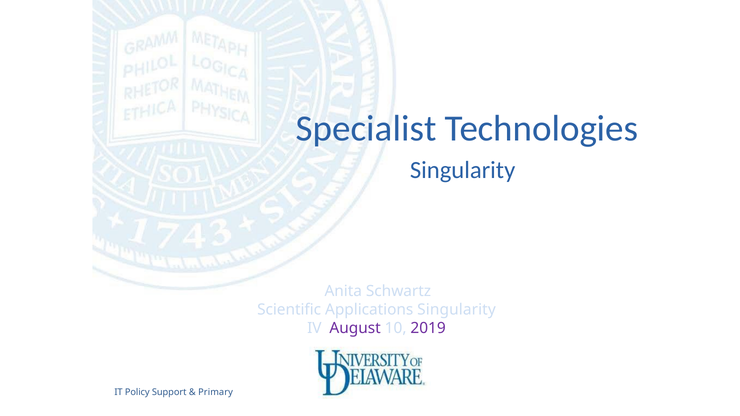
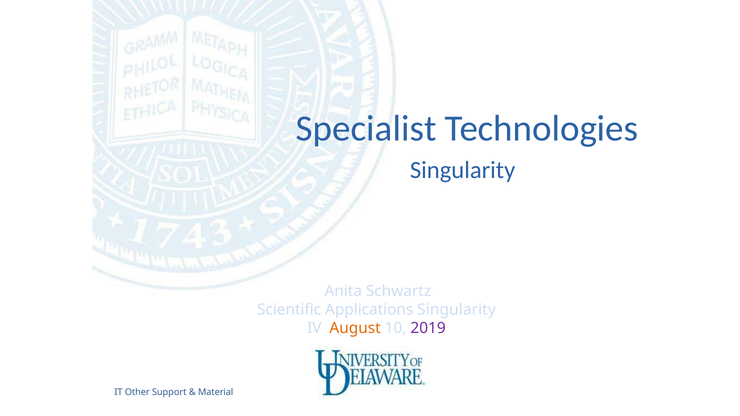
August colour: purple -> orange (355, 329)
Policy: Policy -> Other (137, 393)
Primary: Primary -> Material (216, 393)
